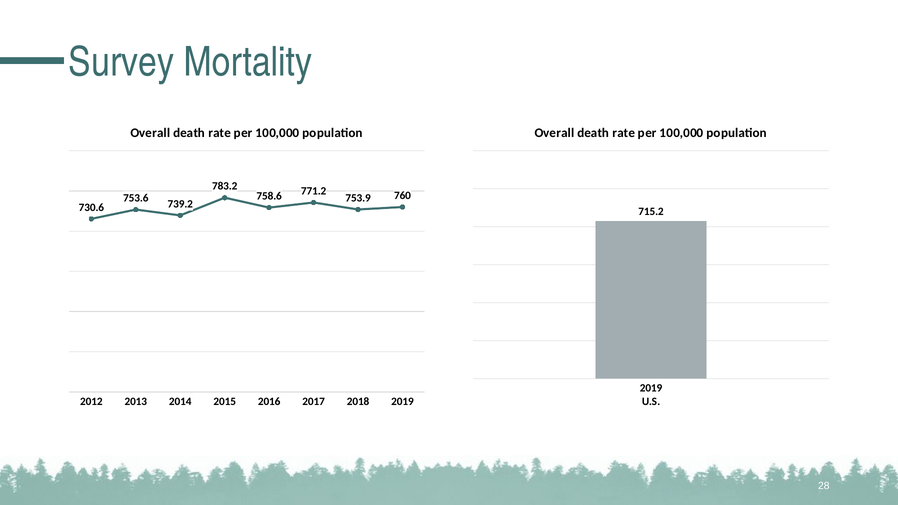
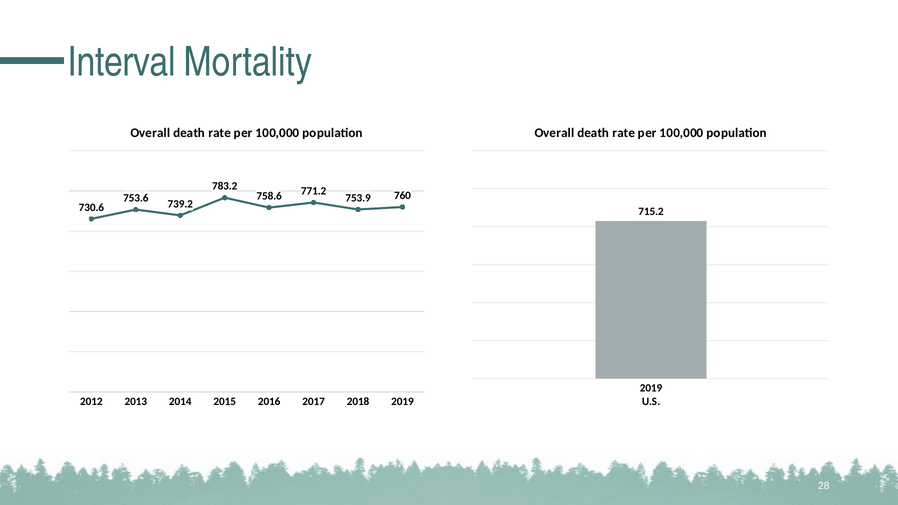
Survey: Survey -> Interval (122, 62)
